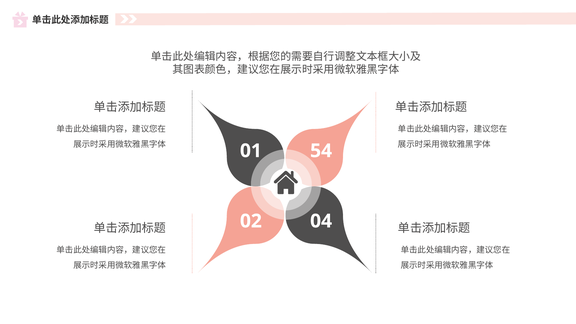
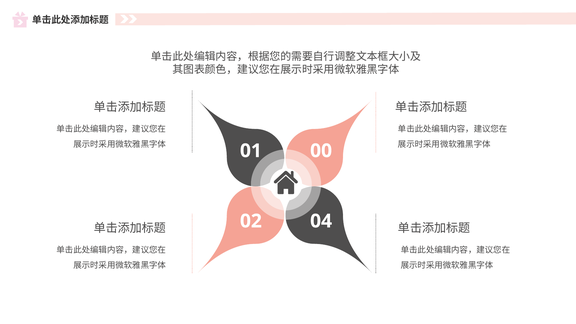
54: 54 -> 00 (321, 151)
